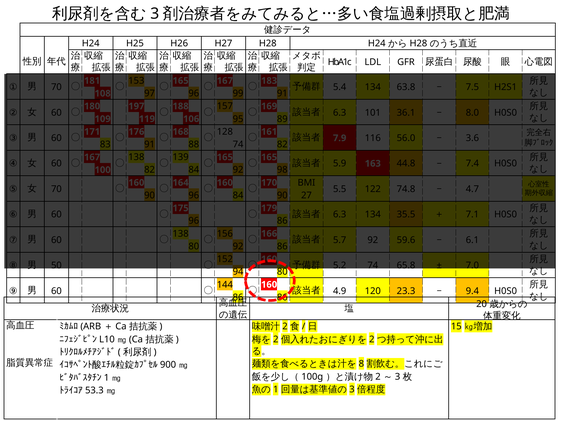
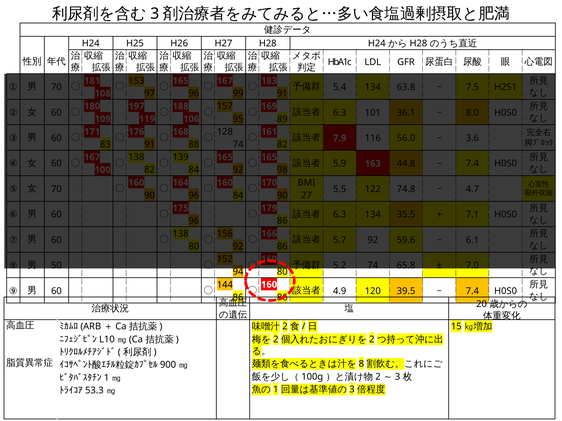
23.3: 23.3 -> 39.5 (406, 291)
9.4: 9.4 -> 7.4 (472, 291)
